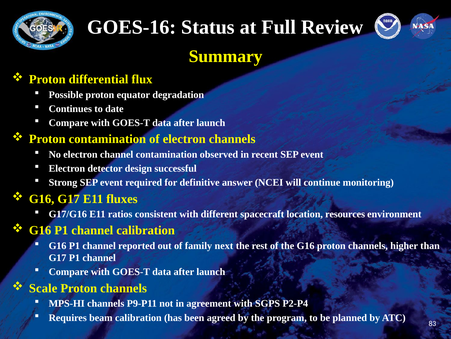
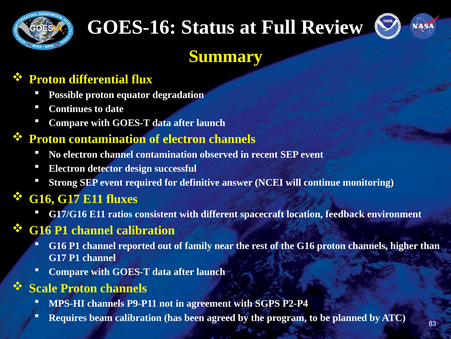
resources: resources -> feedback (345, 214)
next: next -> near (224, 245)
